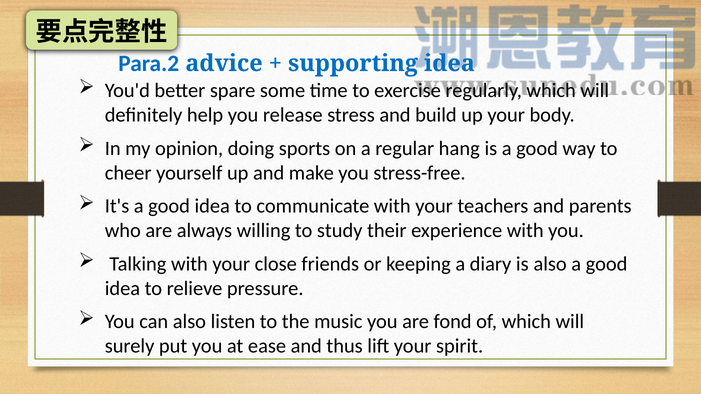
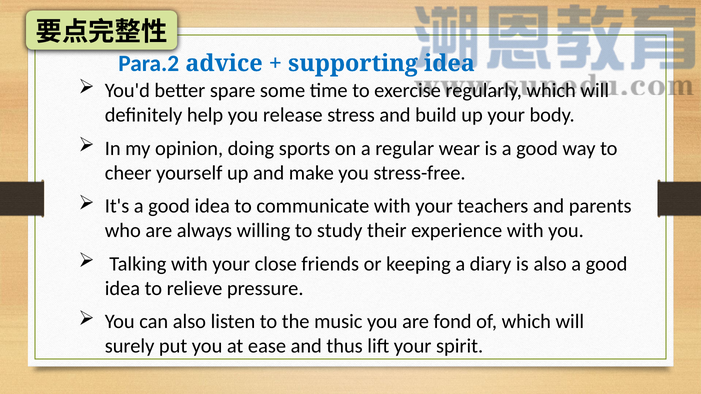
hang: hang -> wear (459, 148)
